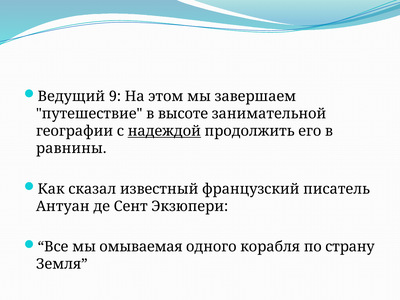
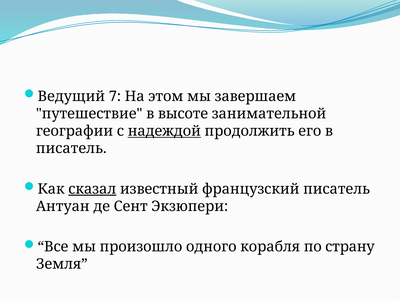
9: 9 -> 7 (115, 96)
равнины: равнины -> писатель (71, 148)
сказал underline: none -> present (92, 189)
омываемая: омываемая -> произошло (141, 247)
